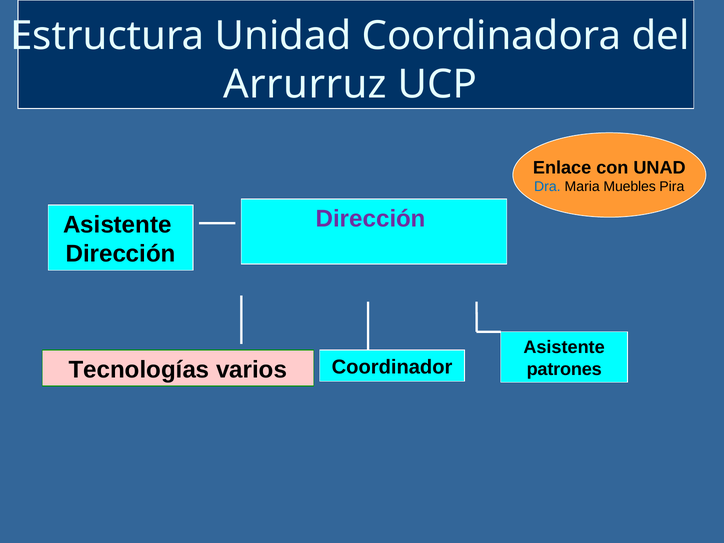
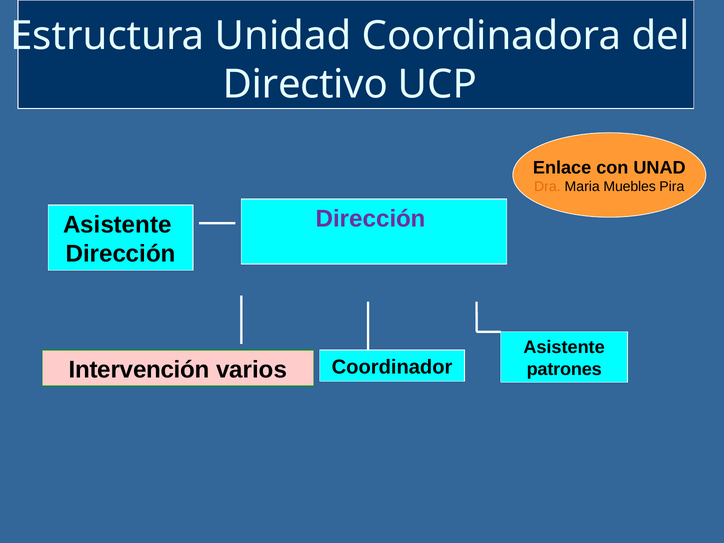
Arrurruz: Arrurruz -> Directivo (305, 84)
Dra colour: blue -> orange (547, 187)
Tecnologías: Tecnologías -> Intervención (139, 370)
